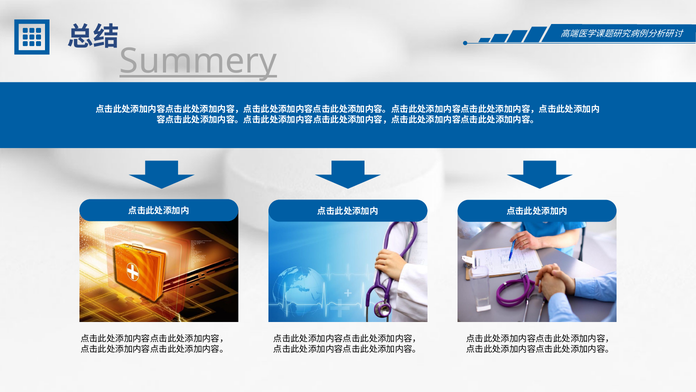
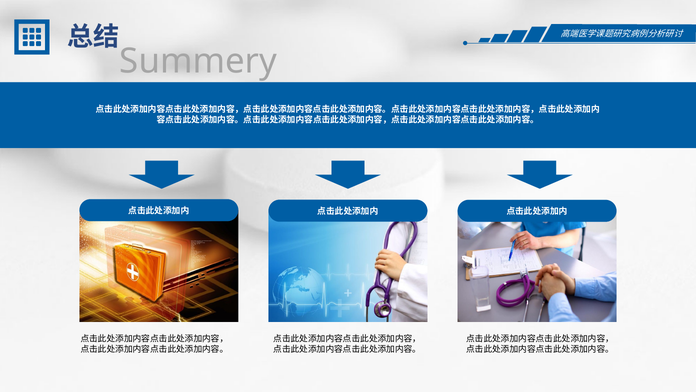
Summery underline: present -> none (198, 61)
